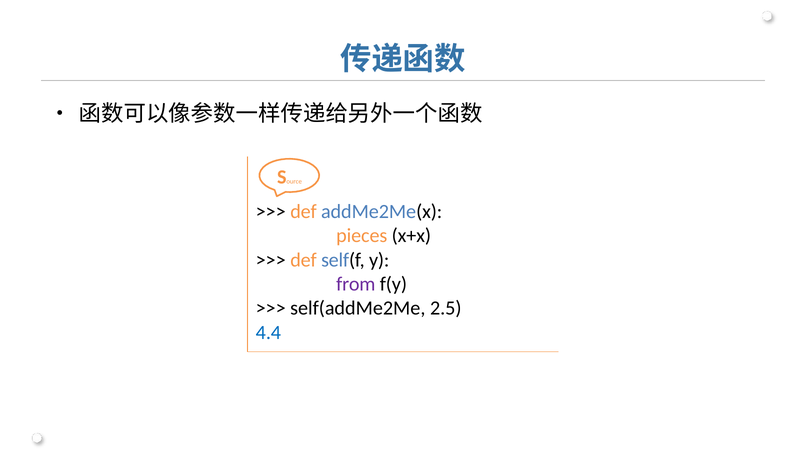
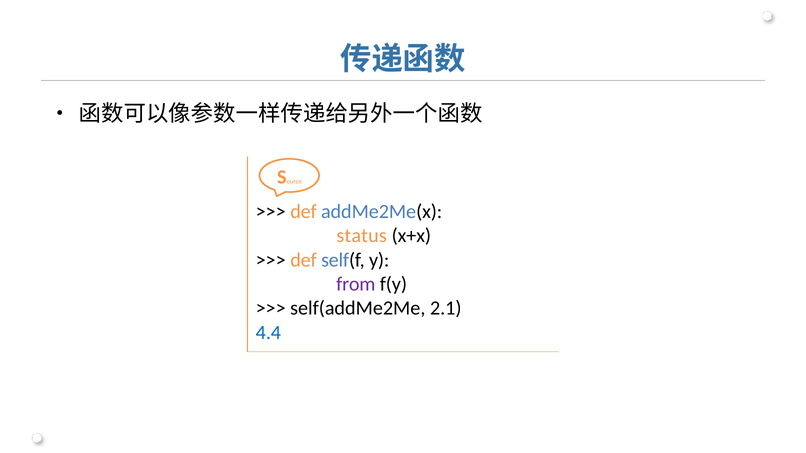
pieces: pieces -> status (362, 236)
2.5: 2.5 -> 2.1 (446, 309)
